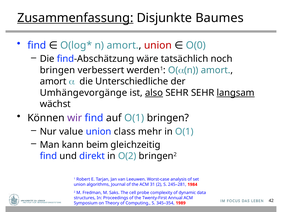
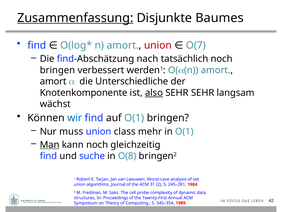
O(0: O(0 -> O(7 (196, 45)
wäre: wäre -> nach (148, 59)
Umhängevorgänge: Umhängevorgänge -> Knotenkomponente (84, 93)
langsam underline: present -> none (236, 93)
wir colour: purple -> blue (75, 118)
value: value -> muss (71, 131)
Man underline: none -> present (50, 144)
kann beim: beim -> noch (97, 144)
direkt: direkt -> suche (92, 156)
O(2: O(2 -> O(8 (127, 156)
